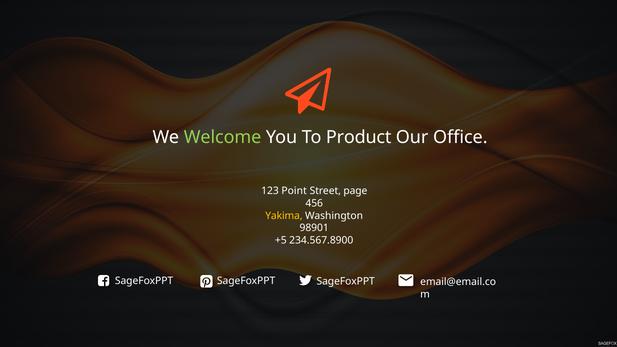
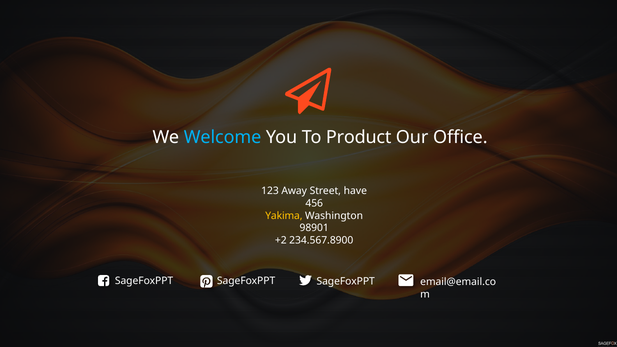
Welcome colour: light green -> light blue (223, 137)
Point: Point -> Away (294, 191)
page: page -> have (355, 191)
+5: +5 -> +2 (281, 240)
